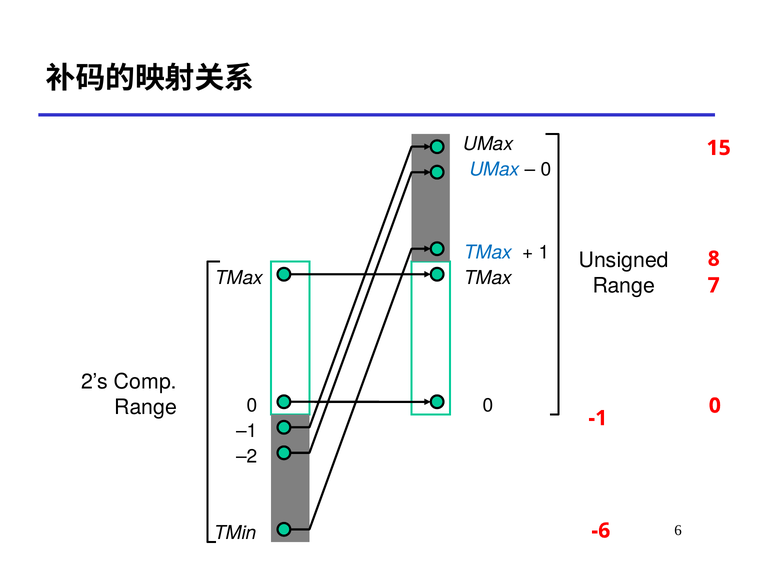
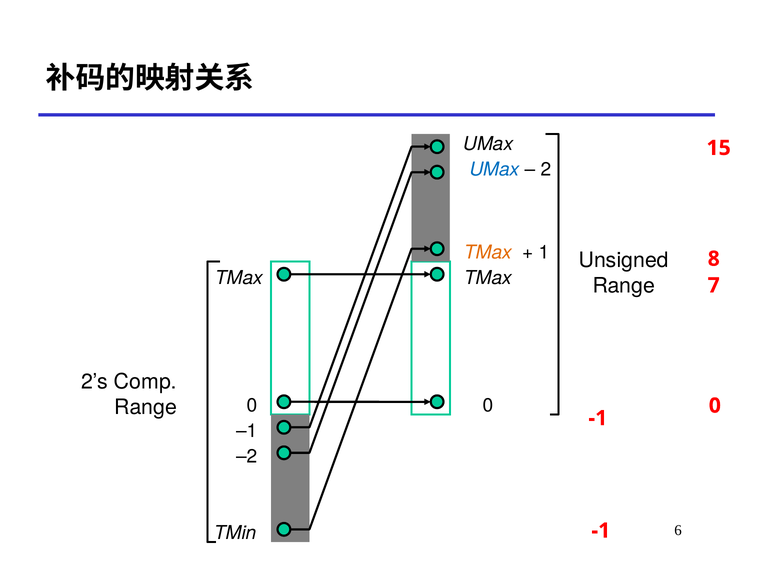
0: 0 -> 2 (546, 170)
TMax colour: blue -> orange (488, 253)
-6: -6 -> -1 (601, 531)
